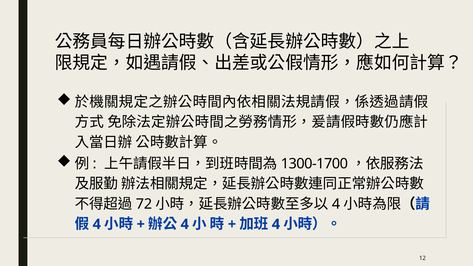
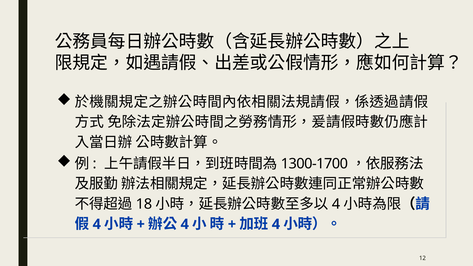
72: 72 -> 18 (144, 204)
